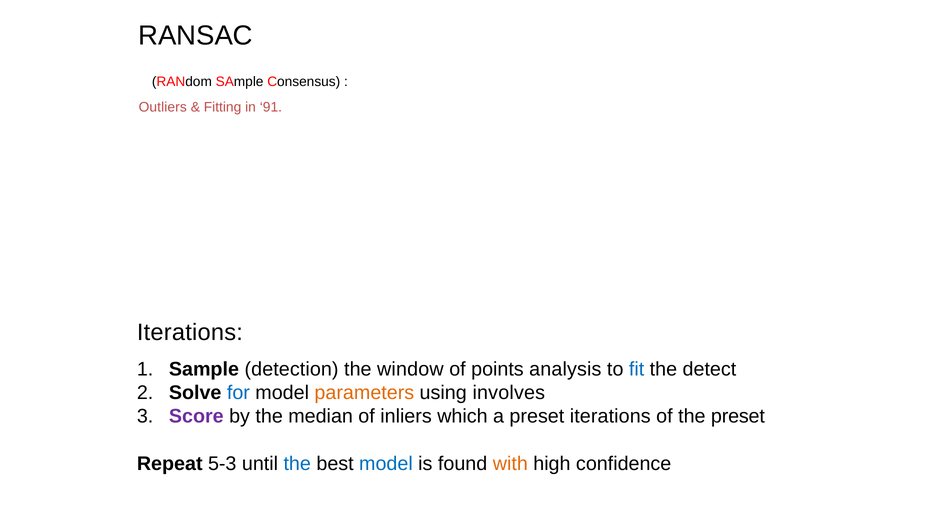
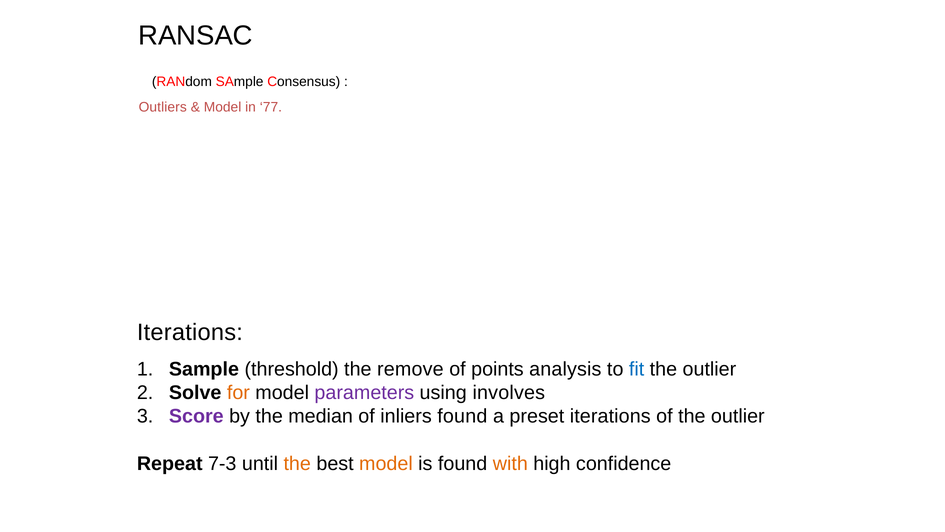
Fitting: Fitting -> Model (223, 107)
91: 91 -> 77 (271, 107)
detection: detection -> threshold (292, 369)
window: window -> remove (410, 369)
detect: detect -> outlier (709, 369)
for colour: blue -> orange (238, 392)
parameters colour: orange -> purple (364, 392)
inliers which: which -> found (462, 416)
of the preset: preset -> outlier (738, 416)
5-3: 5-3 -> 7-3 (222, 463)
the colour: blue -> orange (297, 463)
model colour: blue -> orange (386, 463)
